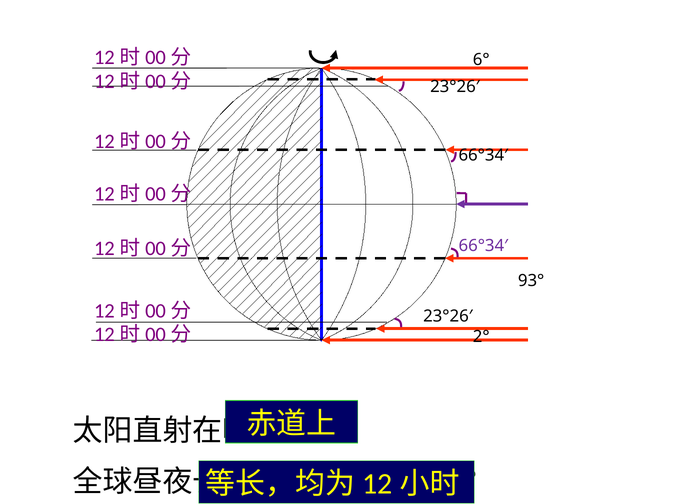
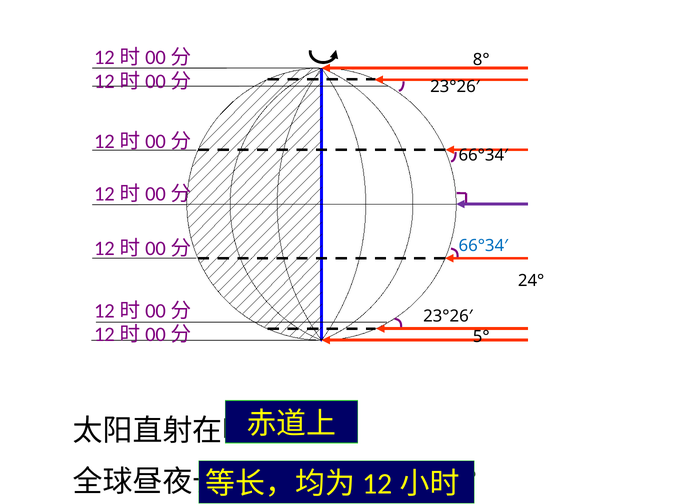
6°: 6° -> 8° (481, 60)
66°34′ colour: purple -> blue (483, 246)
93°: 93° -> 24° (531, 281)
2°: 2° -> 5° (481, 337)
